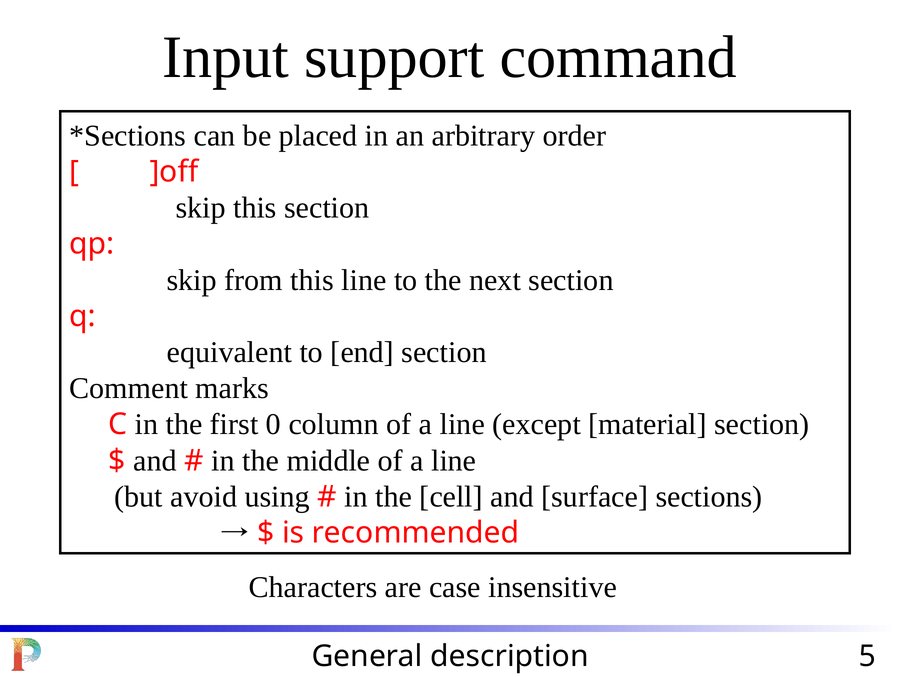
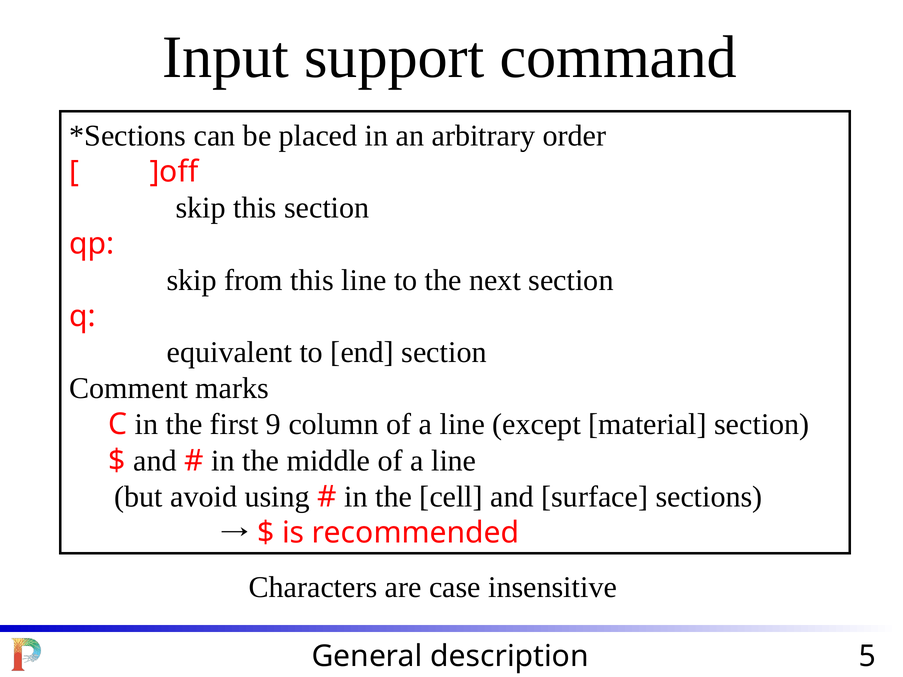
0: 0 -> 9 (274, 425)
